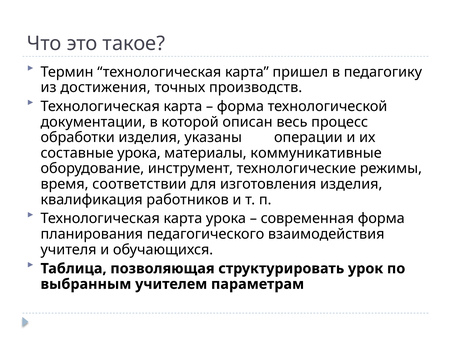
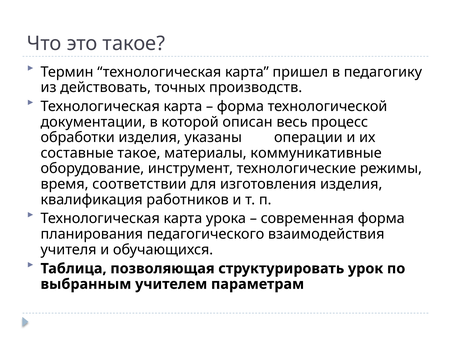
достижения: достижения -> действовать (106, 88)
составные урока: урока -> такое (139, 153)
